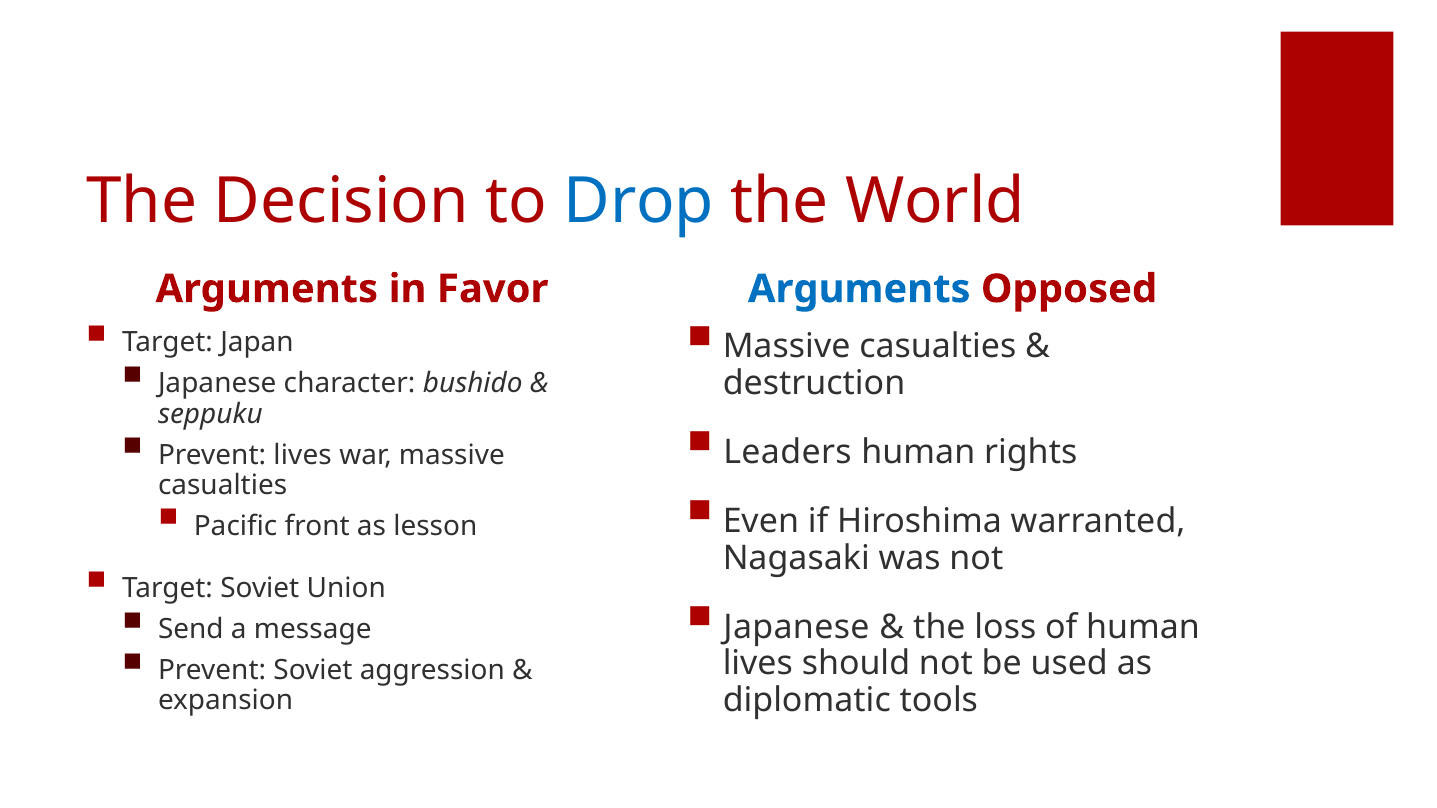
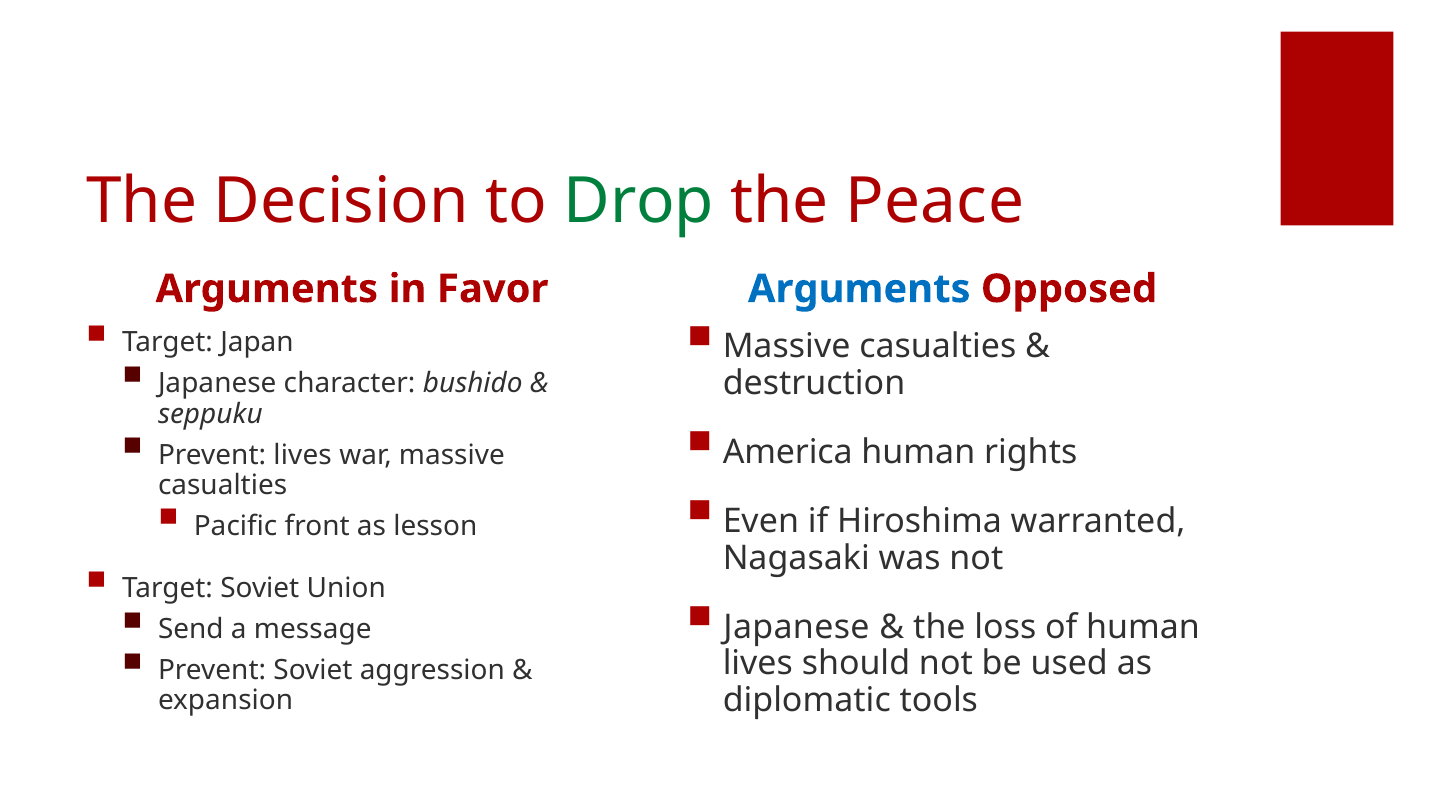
Drop colour: blue -> green (639, 201)
World: World -> Peace (935, 201)
Leaders: Leaders -> America (788, 453)
